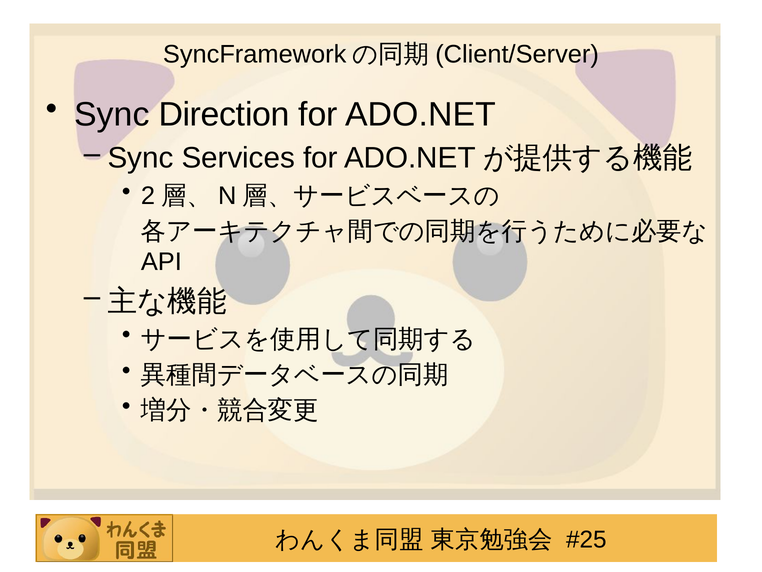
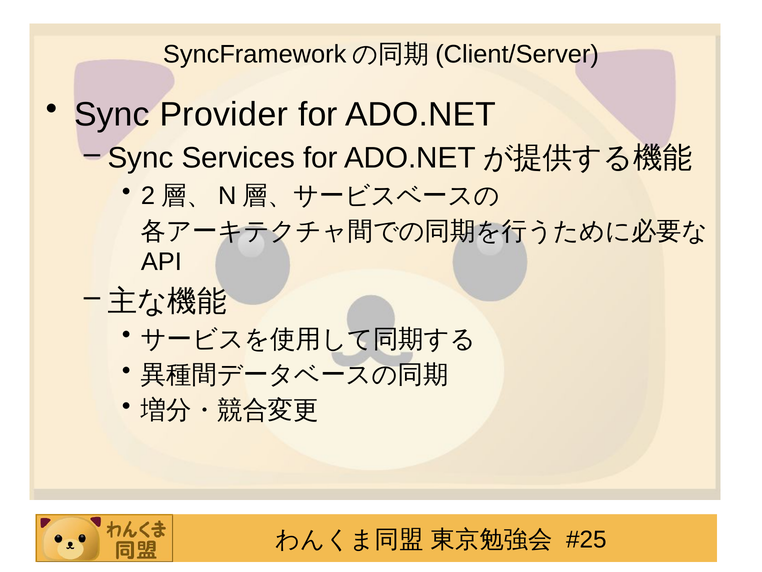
Direction: Direction -> Provider (224, 114)
